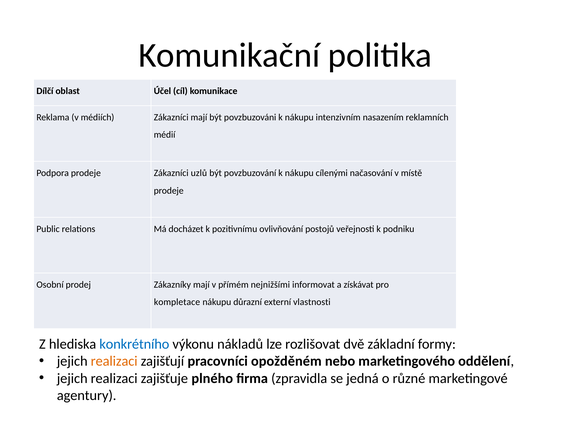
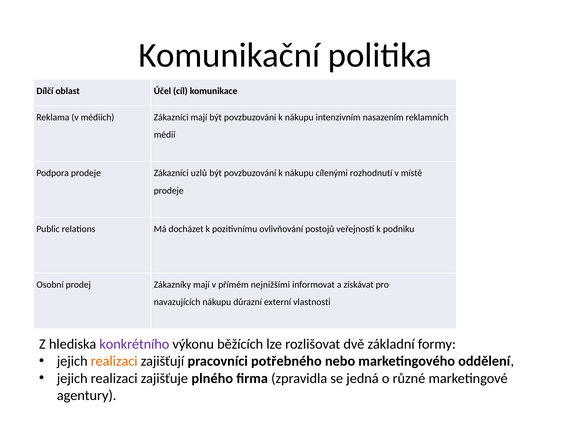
načasování: načasování -> rozhodnutí (371, 173)
kompletace: kompletace -> navazujících (177, 302)
konkrétního colour: blue -> purple (134, 343)
nákladů: nákladů -> běžících (240, 343)
opožděném: opožděném -> potřebného (286, 361)
